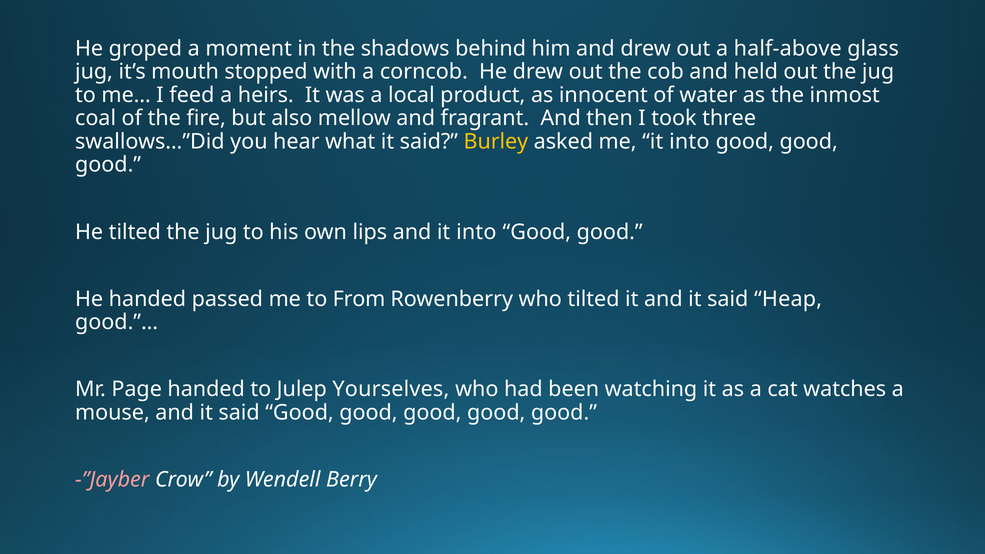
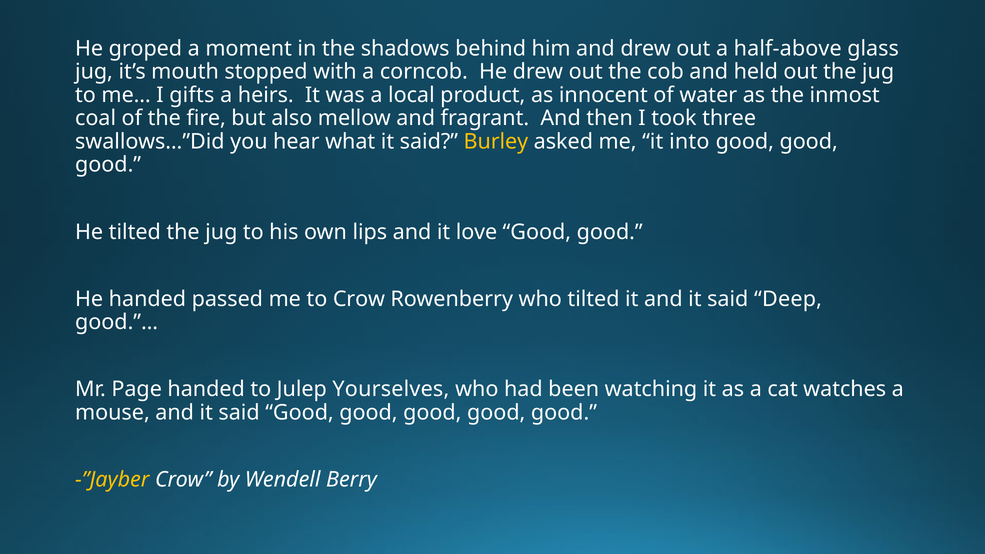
feed: feed -> gifts (192, 95)
and it into: into -> love (477, 232)
to From: From -> Crow (359, 299)
Heap: Heap -> Deep (788, 299)
-”Jayber colour: pink -> yellow (112, 480)
